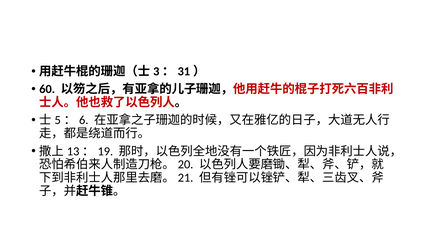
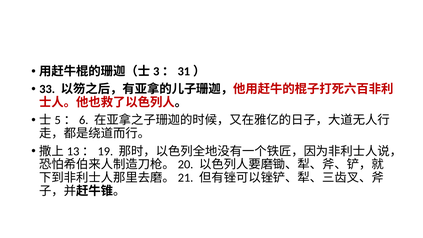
60: 60 -> 33 (47, 89)
